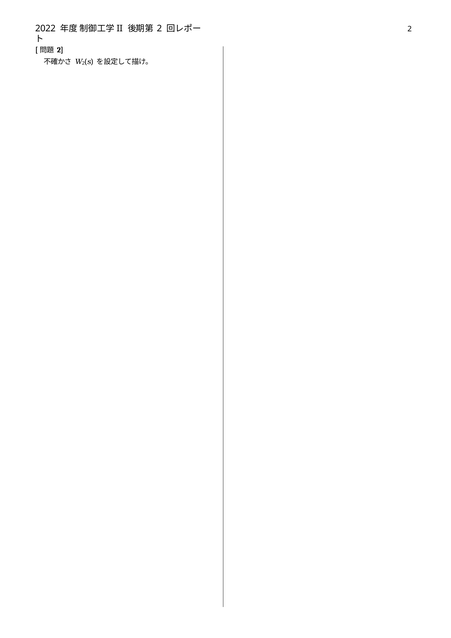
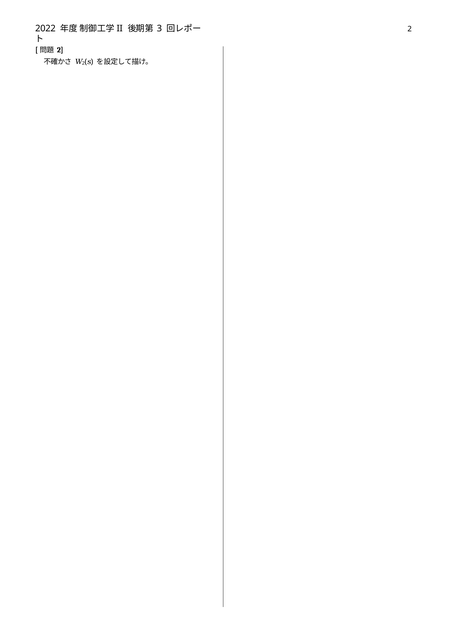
2: 2 -> 3 (159, 28)
